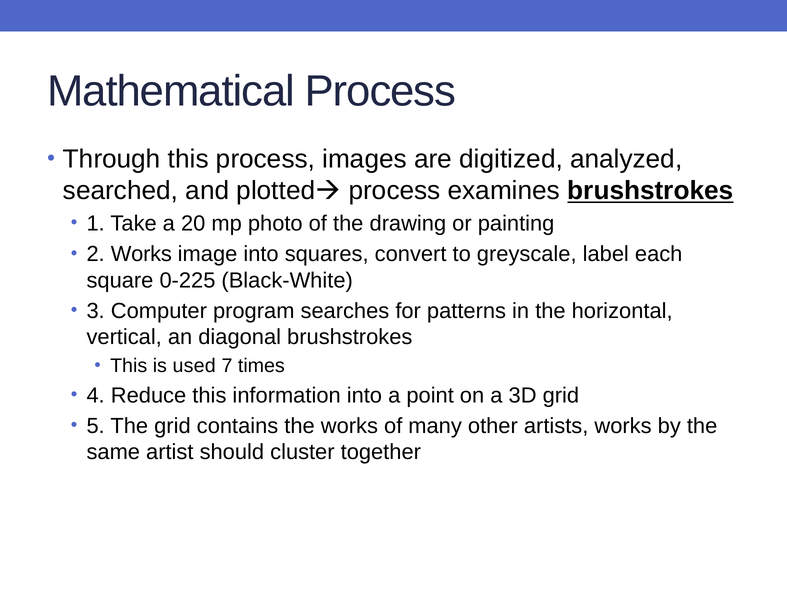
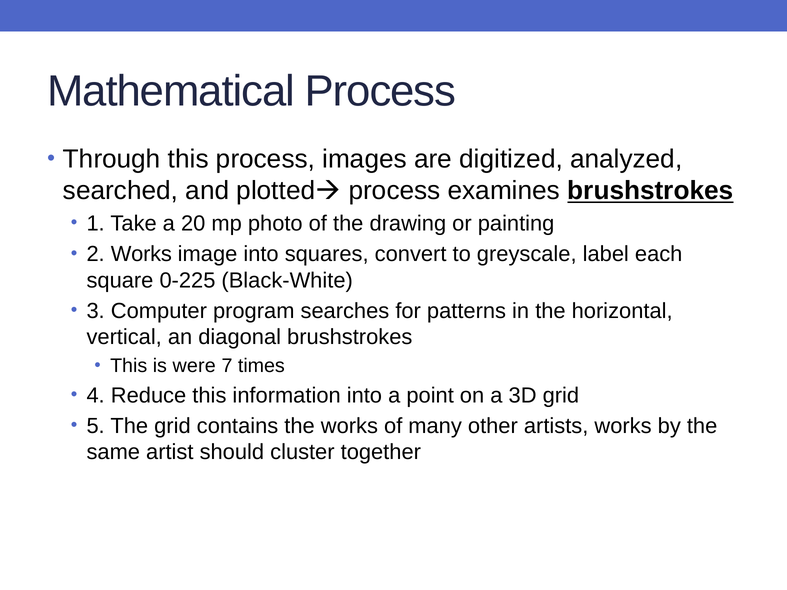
used: used -> were (194, 366)
